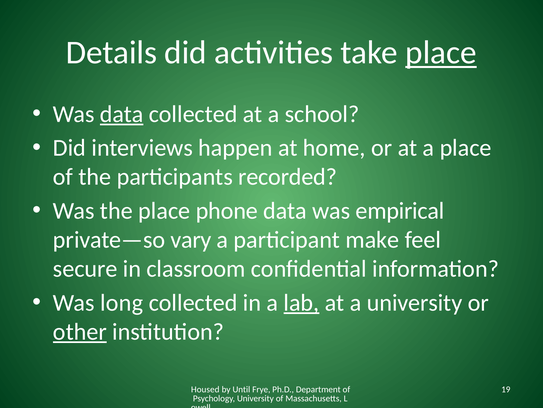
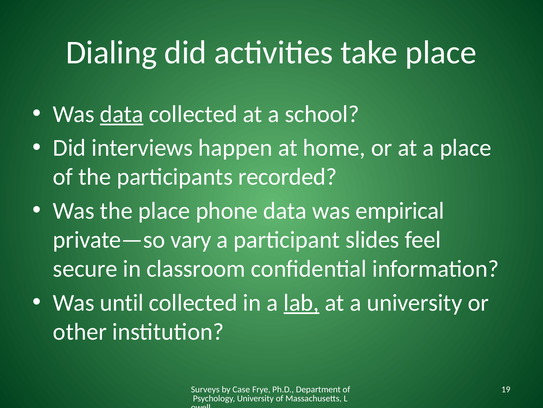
Details: Details -> Dialing (111, 53)
place underline: present -> none (441, 53)
make: make -> slides (372, 239)
long: long -> until (122, 302)
other underline: present -> none (80, 331)
Housed: Housed -> Surveys (205, 389)
Until: Until -> Case (241, 389)
